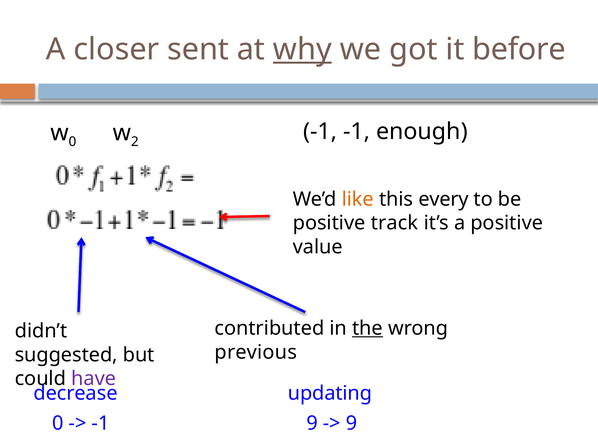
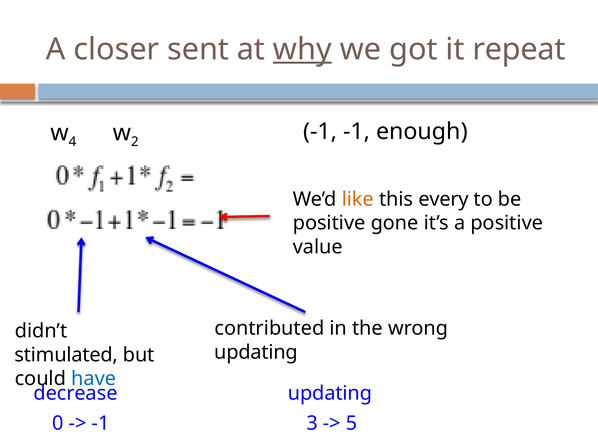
before: before -> repeat (519, 49)
0: 0 -> 4 (72, 142)
track: track -> gone (395, 223)
the underline: present -> none (367, 329)
previous: previous -> updating (256, 353)
suggested: suggested -> stimulated (66, 355)
have colour: purple -> blue (94, 379)
-1 9: 9 -> 3 (312, 424)
9: 9 -> 5 (352, 424)
